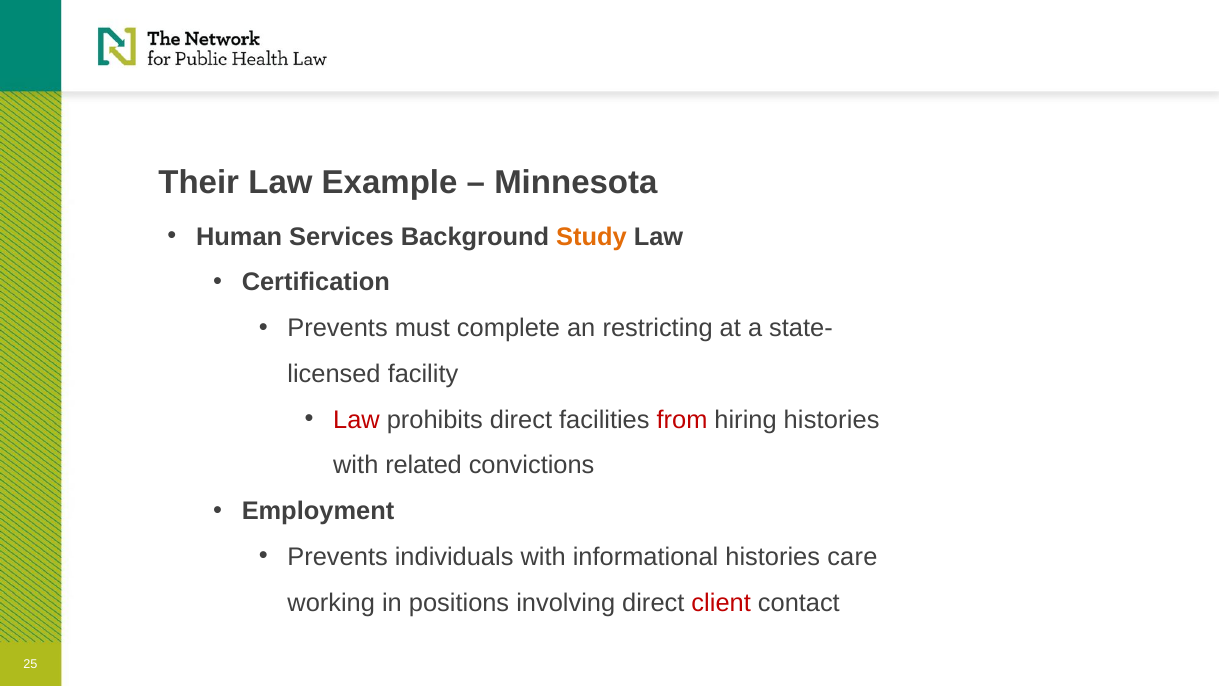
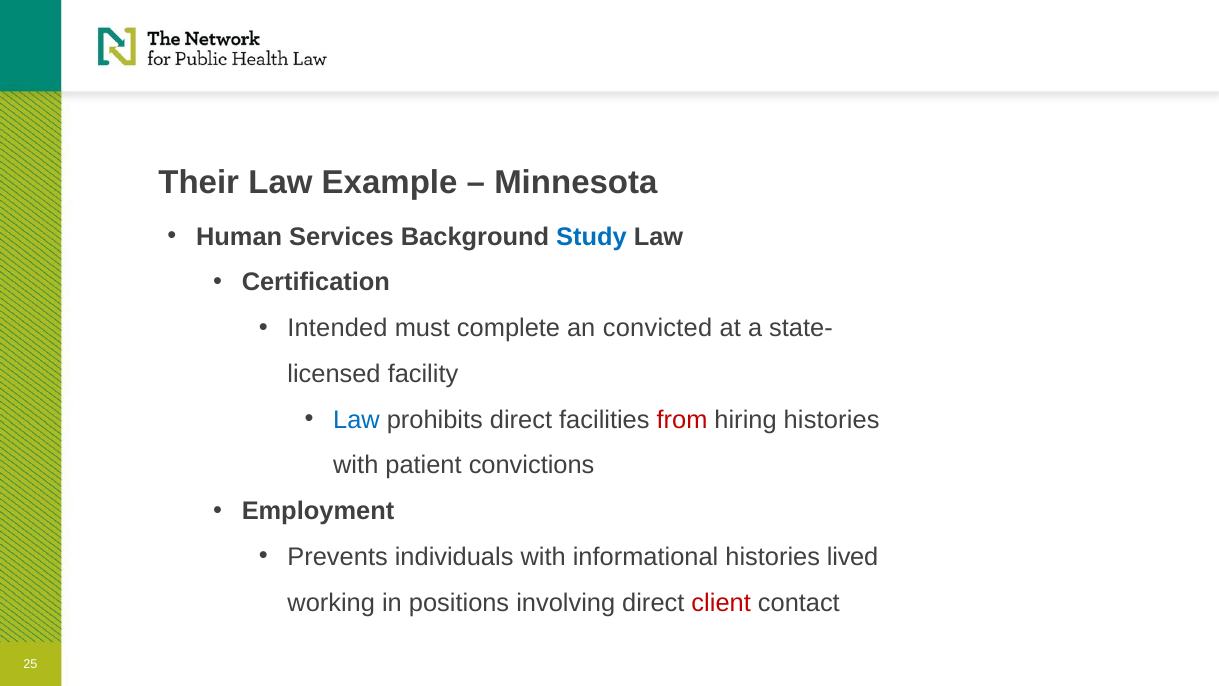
Study colour: orange -> blue (591, 237)
Prevents: Prevents -> Intended (338, 328)
restricting: restricting -> convicted (657, 328)
Law colour: red -> blue (356, 420)
related: related -> patient (424, 465)
care: care -> lived (853, 557)
